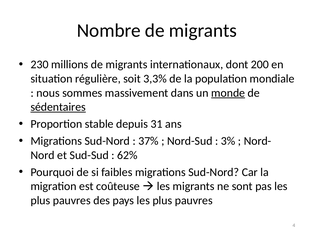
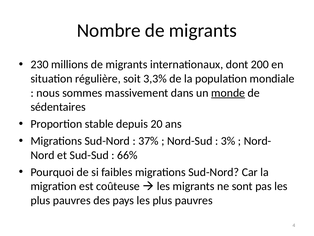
sédentaires underline: present -> none (58, 107)
31: 31 -> 20 (157, 124)
62%: 62% -> 66% (127, 155)
